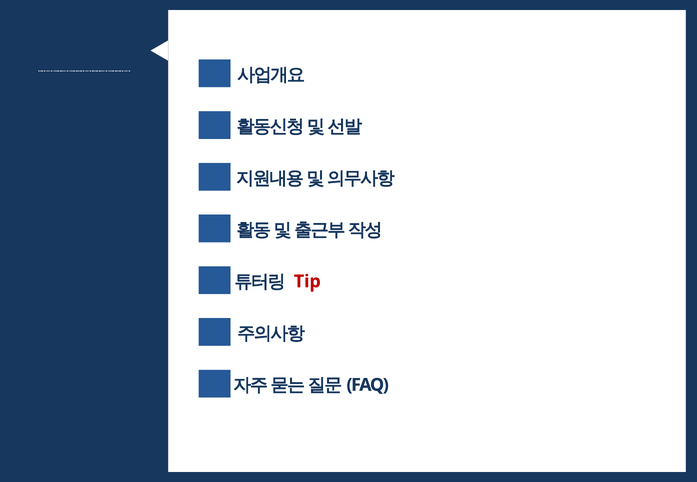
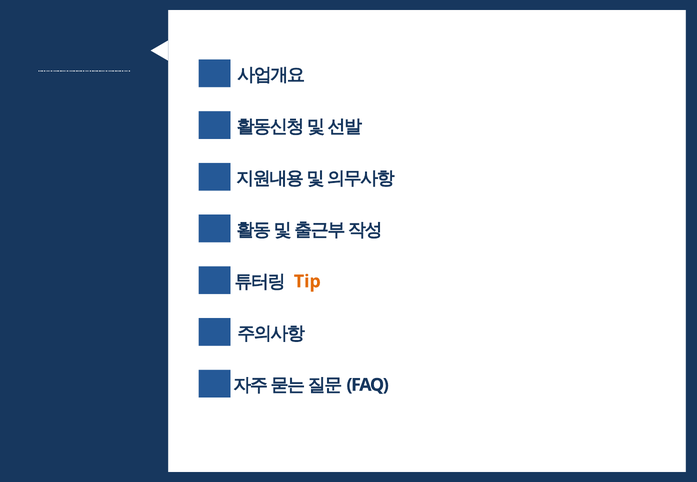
Tip colour: red -> orange (307, 282)
